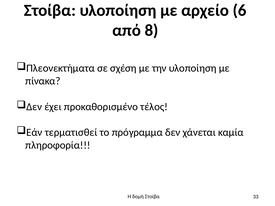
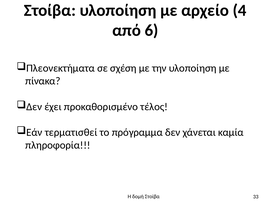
6: 6 -> 4 (240, 10)
8: 8 -> 6 (152, 30)
